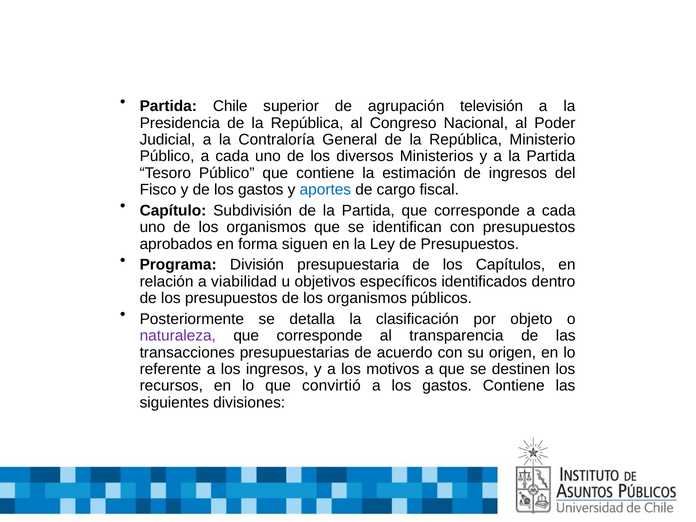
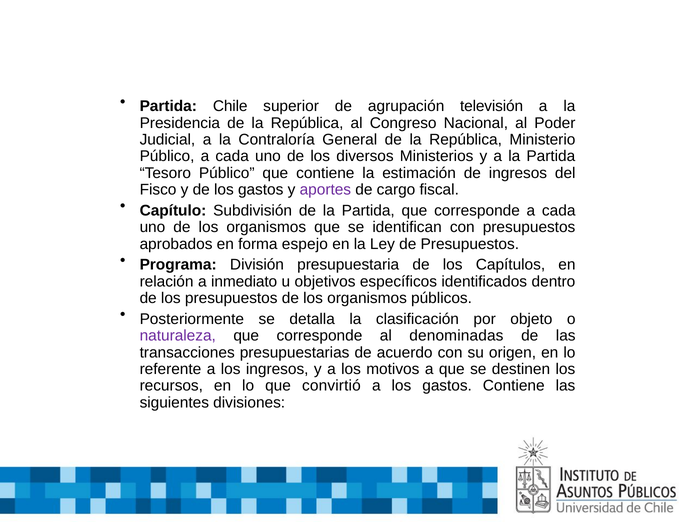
aportes colour: blue -> purple (325, 190)
siguen: siguen -> espejo (305, 244)
viabilidad: viabilidad -> inmediato (244, 281)
transparencia: transparencia -> denominadas (456, 336)
